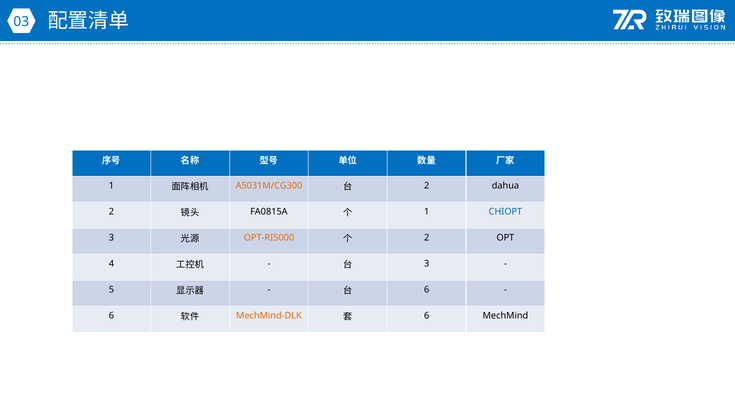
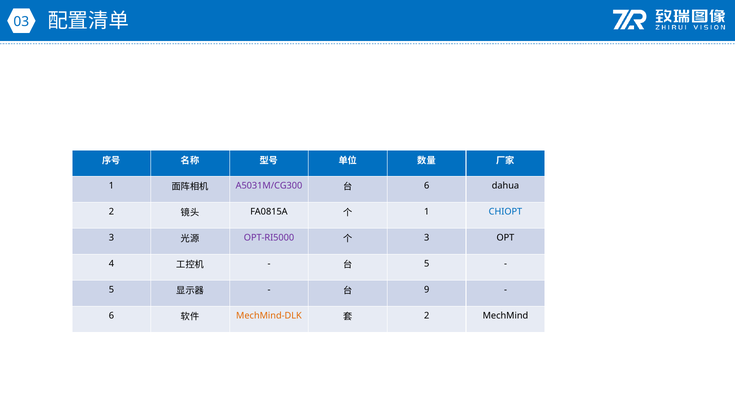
A5031M/CG300 colour: orange -> purple (269, 186)
2: 2 -> 6 (427, 186)
OPT-RI5000 colour: orange -> purple (269, 238)
2: 2 -> 3 (427, 238)
3: 3 -> 5 (427, 264)
6: 6 -> 9 (427, 290)
6: 6 -> 2 (427, 316)
